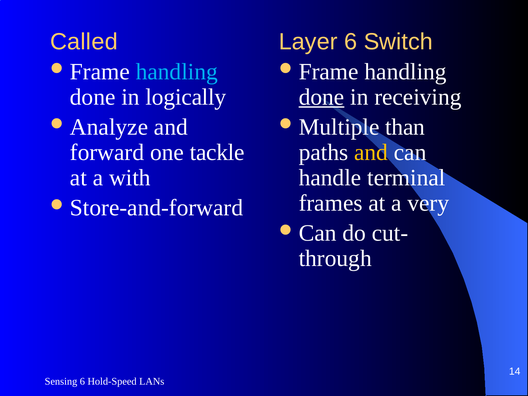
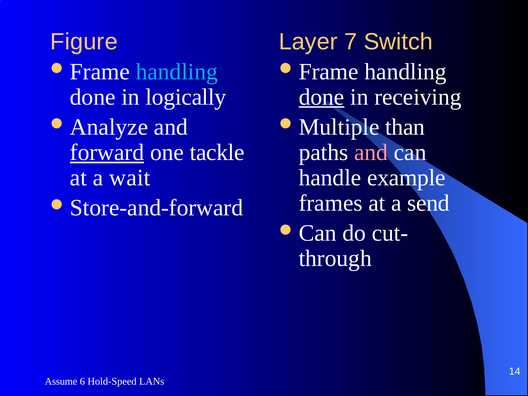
Called: Called -> Figure (84, 42)
Layer 6: 6 -> 7 (351, 42)
forward underline: none -> present (107, 152)
and colour: yellow -> pink (371, 152)
with: with -> wait (130, 178)
terminal: terminal -> example (406, 178)
very: very -> send (428, 203)
Sensing: Sensing -> Assume (61, 381)
